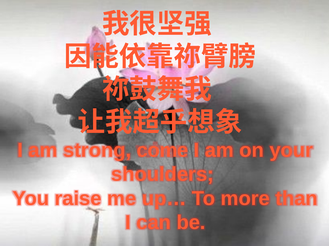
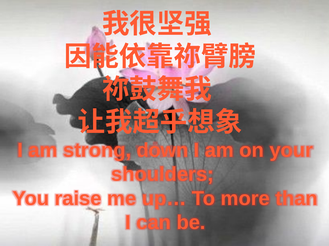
come: come -> down (162, 151)
